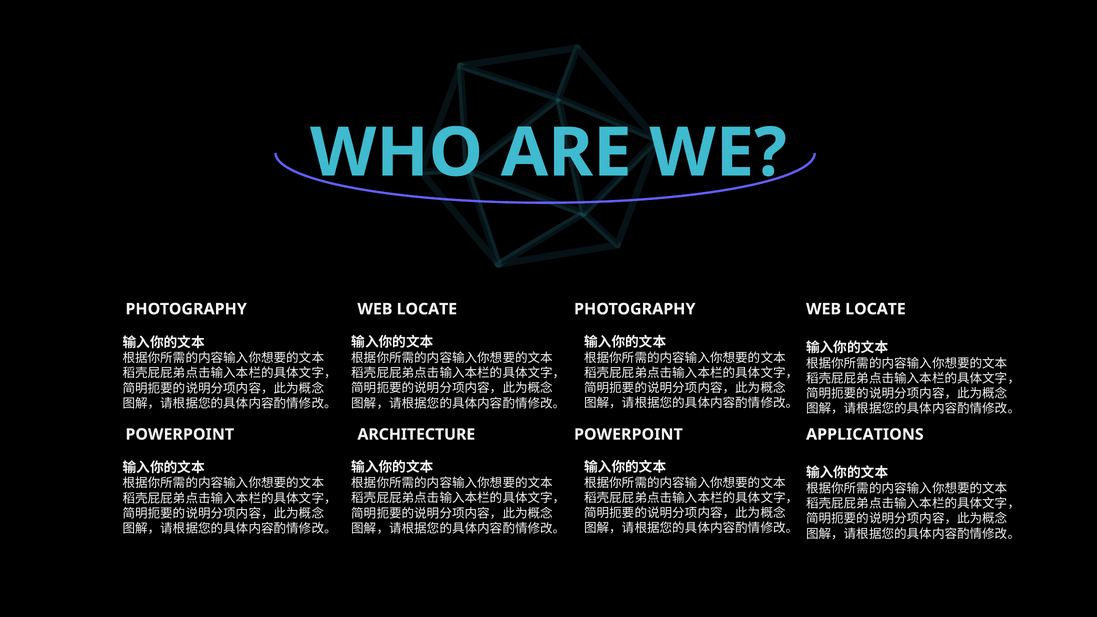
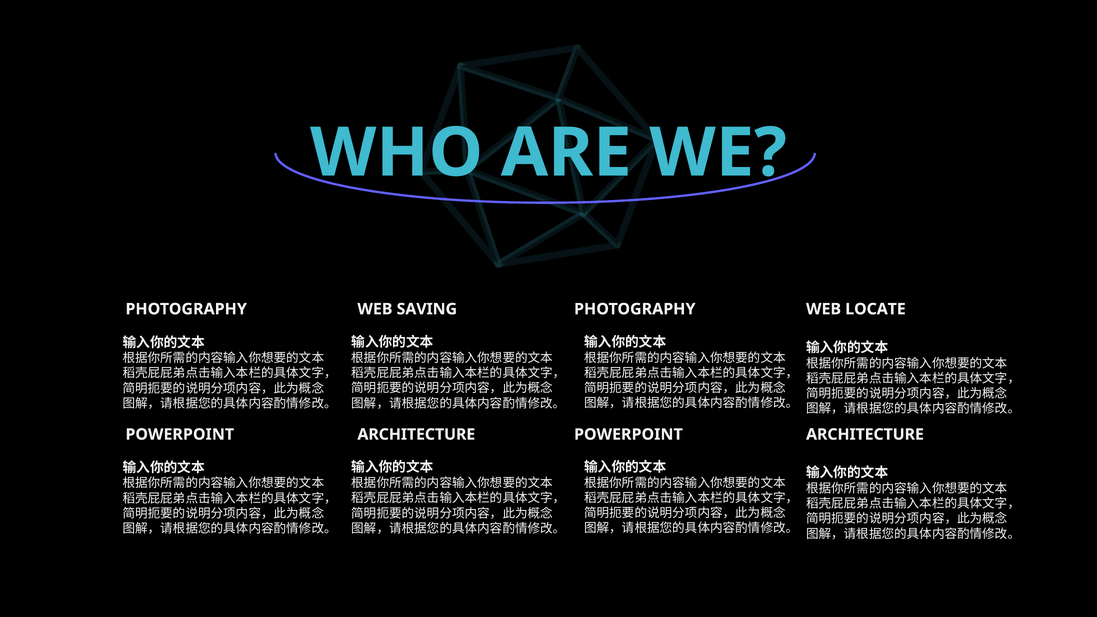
LOCATE: LOCATE -> SAVING (427, 309)
APPLICATIONS: APPLICATIONS -> ARCHITECTURE (865, 434)
